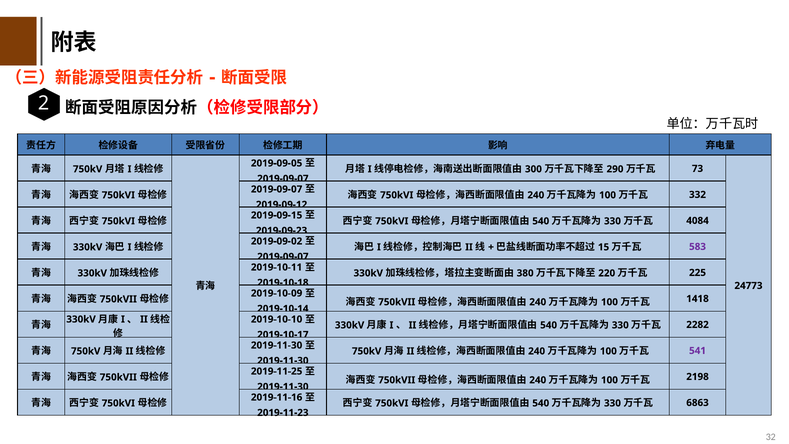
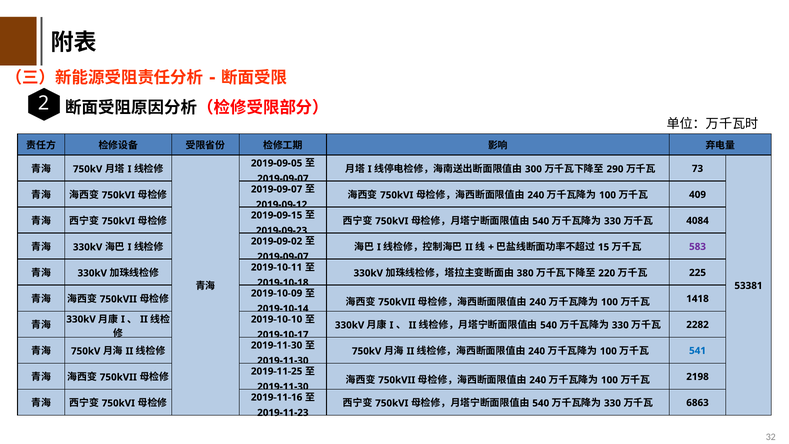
332: 332 -> 409 (698, 195)
24773: 24773 -> 53381 (748, 286)
541 colour: purple -> blue (698, 351)
